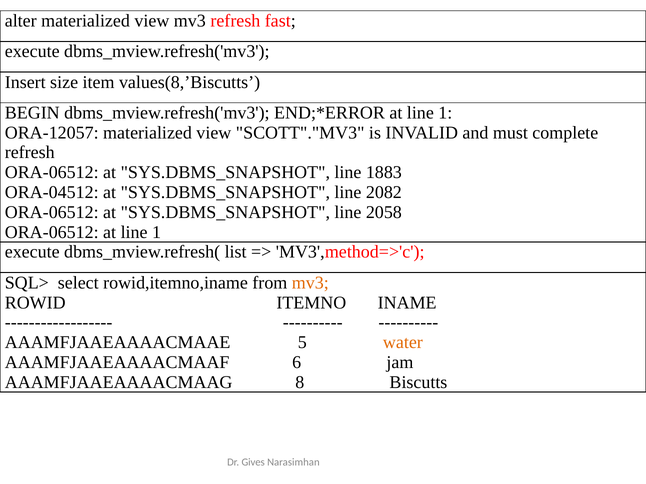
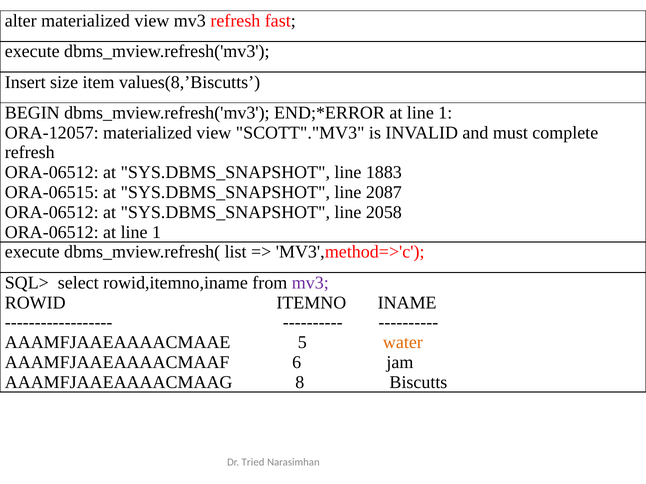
ORA-04512: ORA-04512 -> ORA-06515 (52, 193)
2082: 2082 -> 2087 (384, 193)
mv3 colour: orange -> purple (310, 283)
Gives: Gives -> Tried (253, 463)
